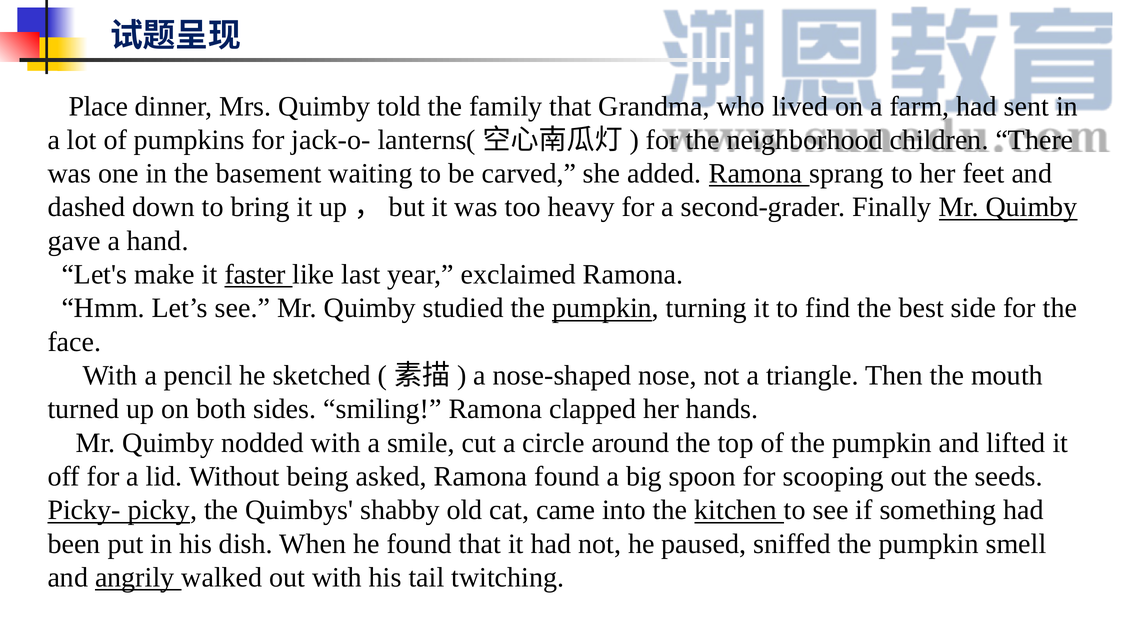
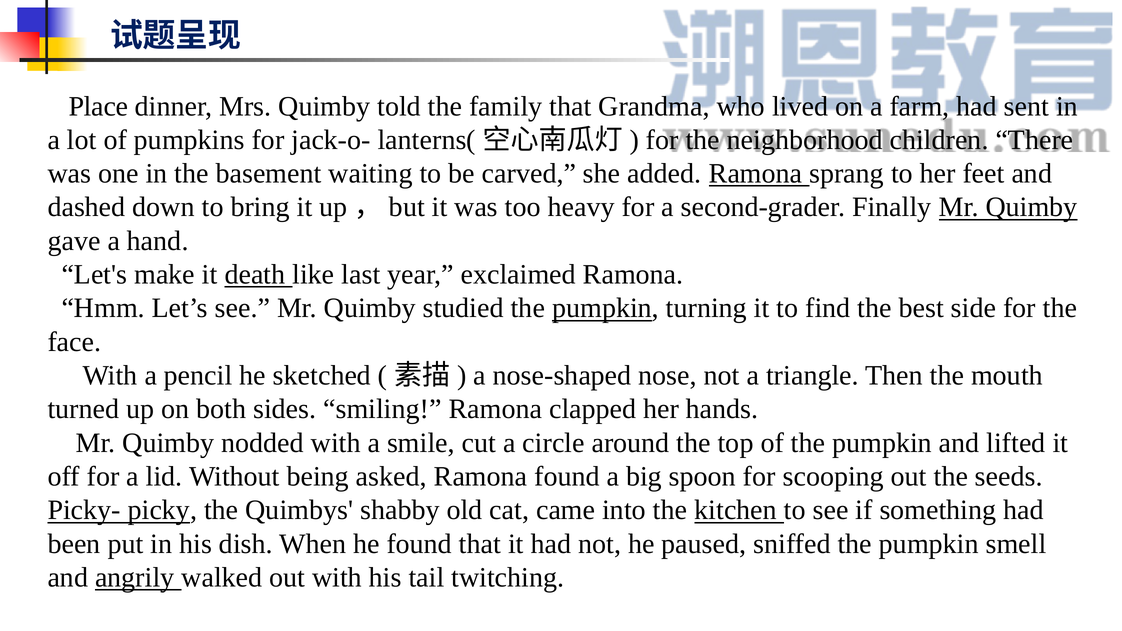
faster: faster -> death (255, 275)
